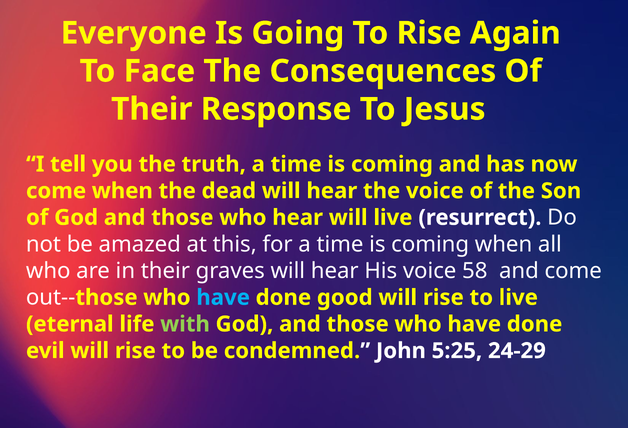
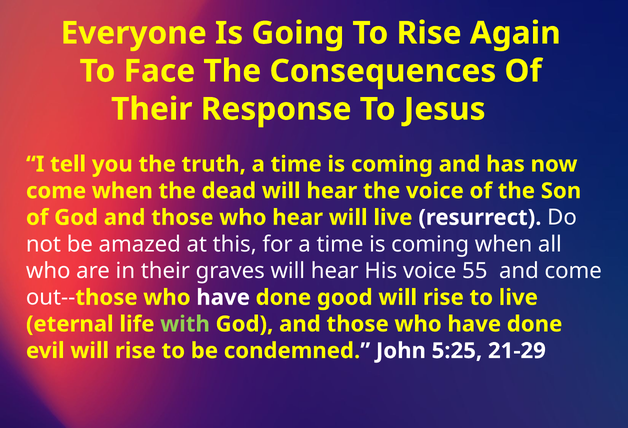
58: 58 -> 55 (475, 271)
have colour: light blue -> white (223, 298)
24-29: 24-29 -> 21-29 (517, 351)
